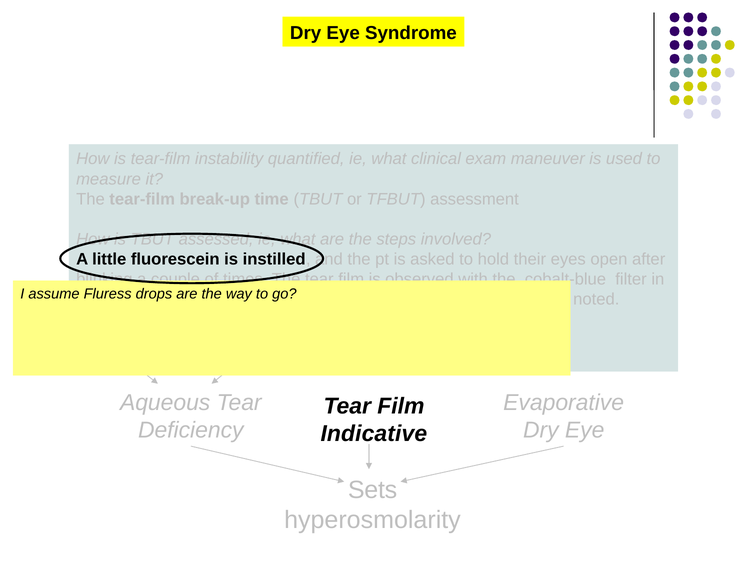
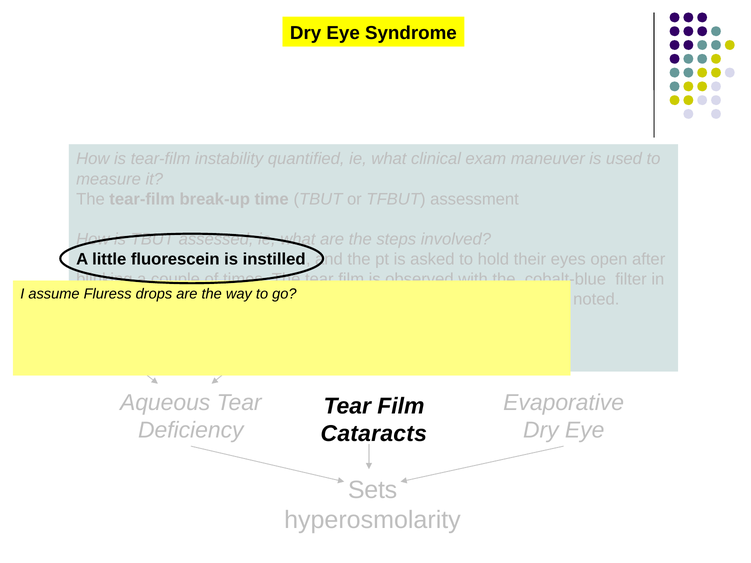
Indicative: Indicative -> Cataracts (374, 434)
